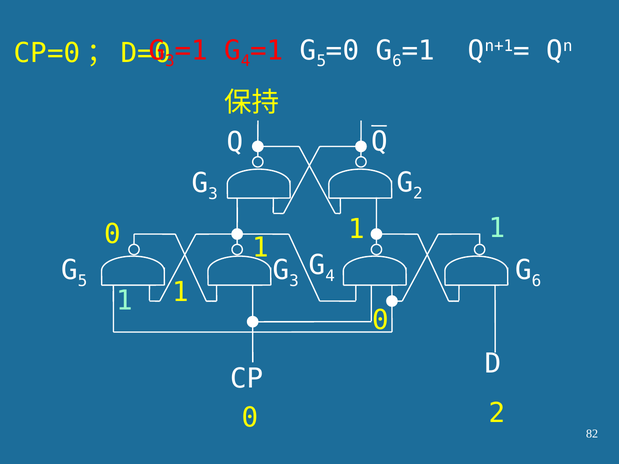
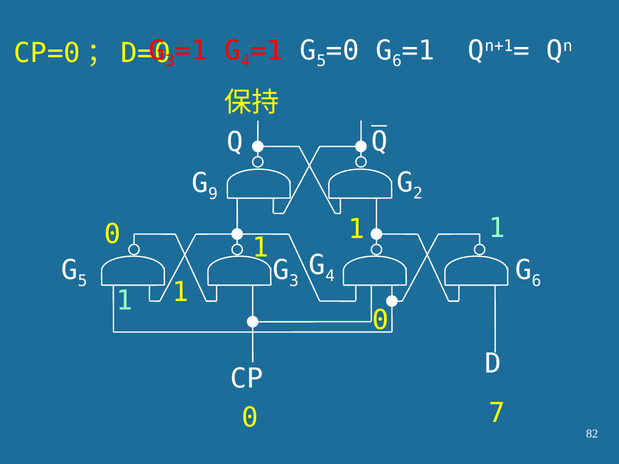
3: 3 -> 9 (213, 194)
0 2: 2 -> 7 (497, 413)
